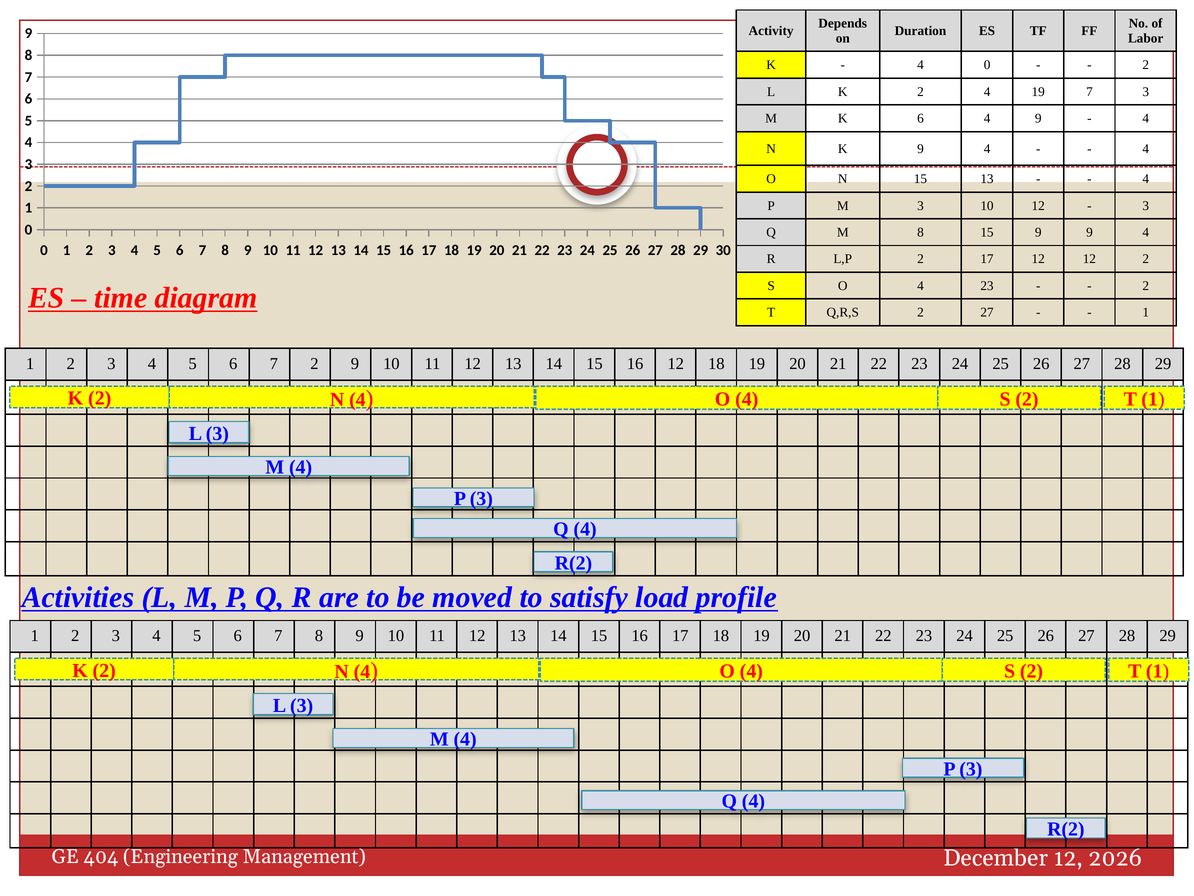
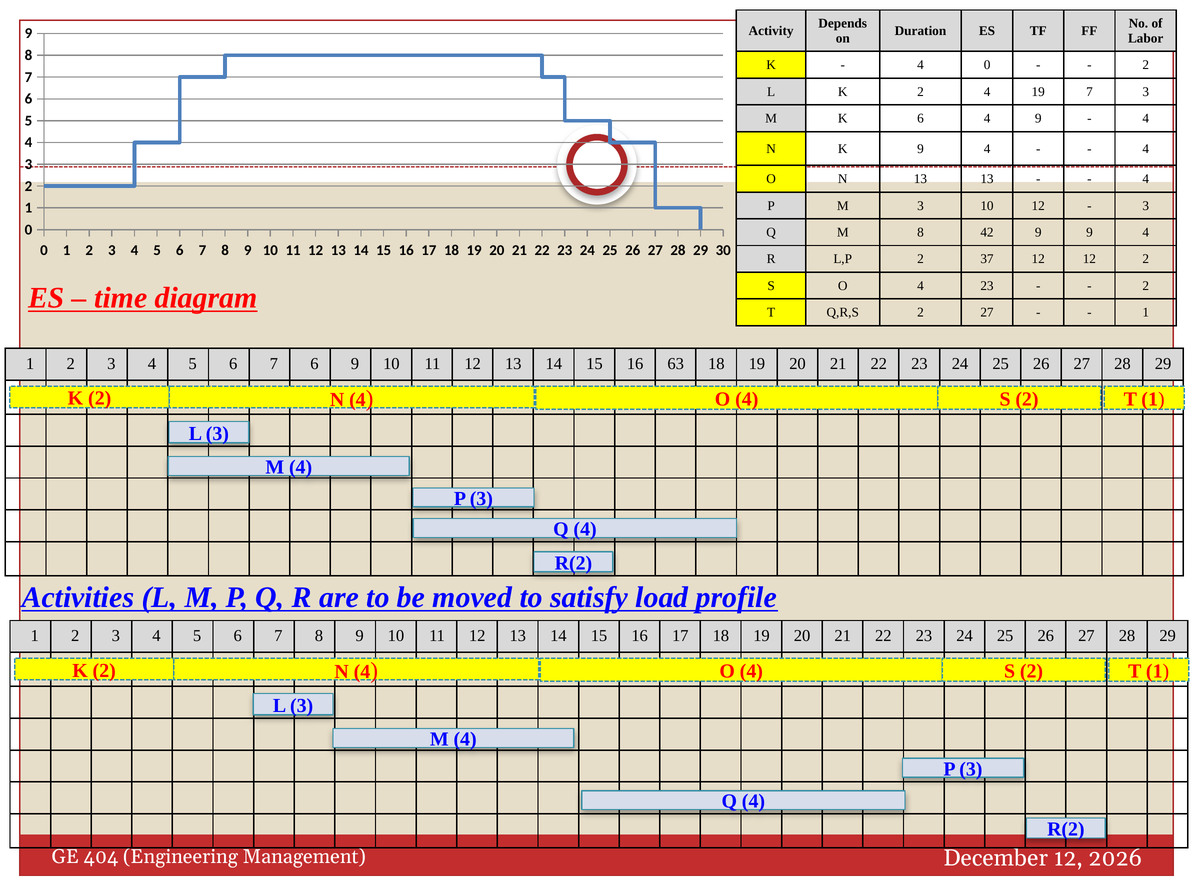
N 15: 15 -> 13 (920, 179)
8 15: 15 -> 42 (987, 232)
2 17: 17 -> 37 (987, 259)
7 2: 2 -> 6 (314, 363)
16 12: 12 -> 63 (676, 363)
